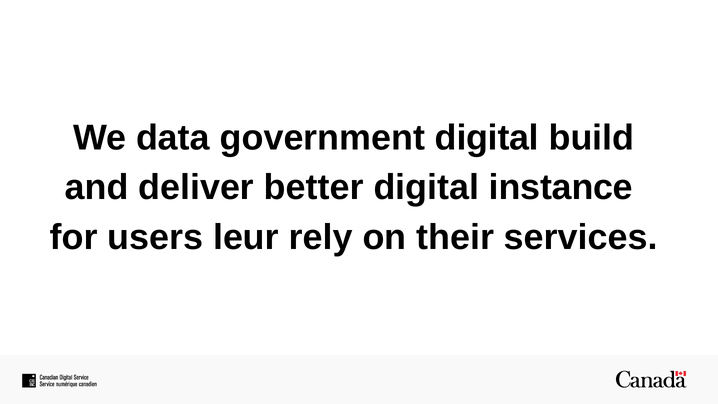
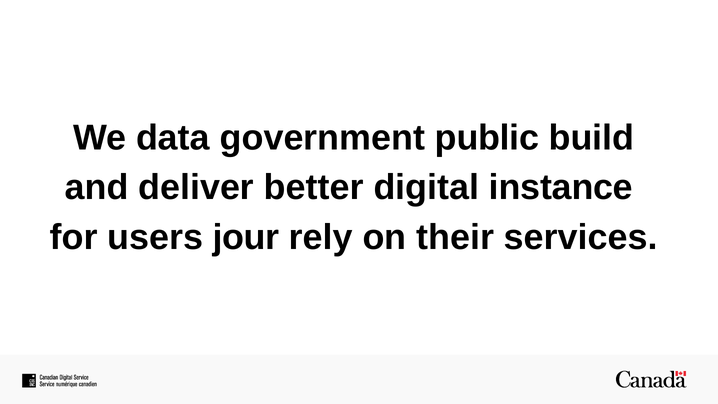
government digital: digital -> public (487, 138)
leur: leur -> jour (246, 237)
